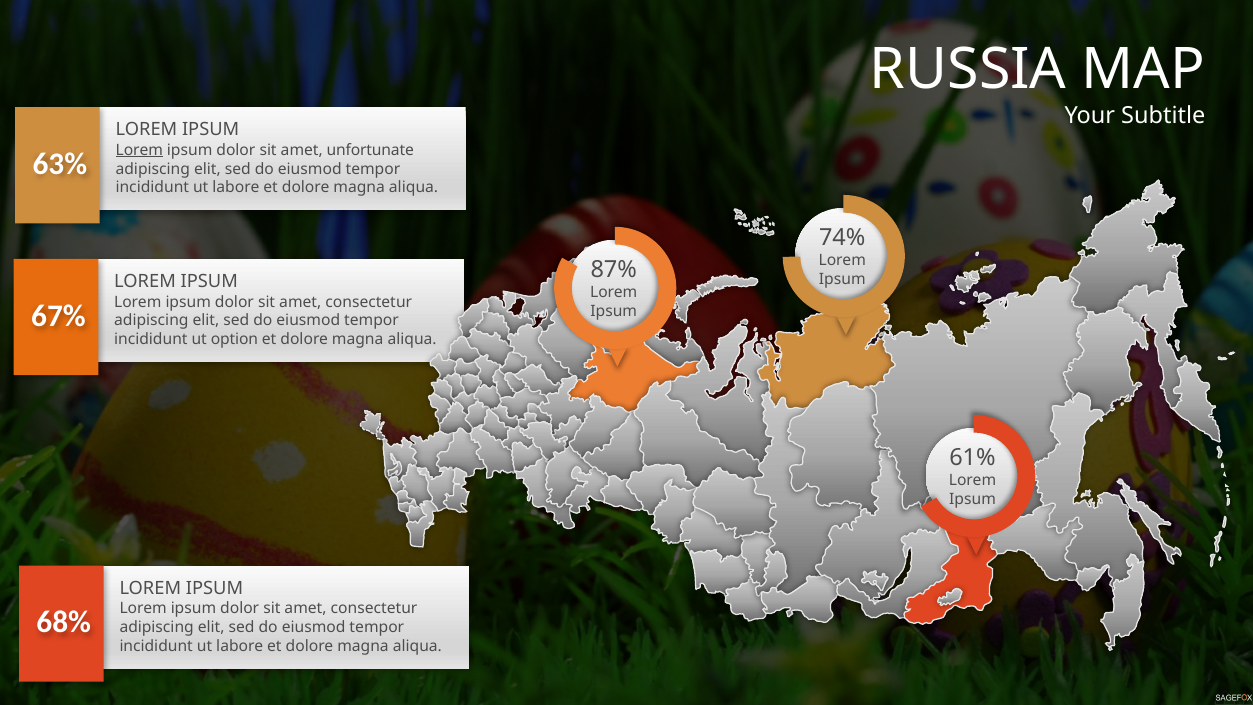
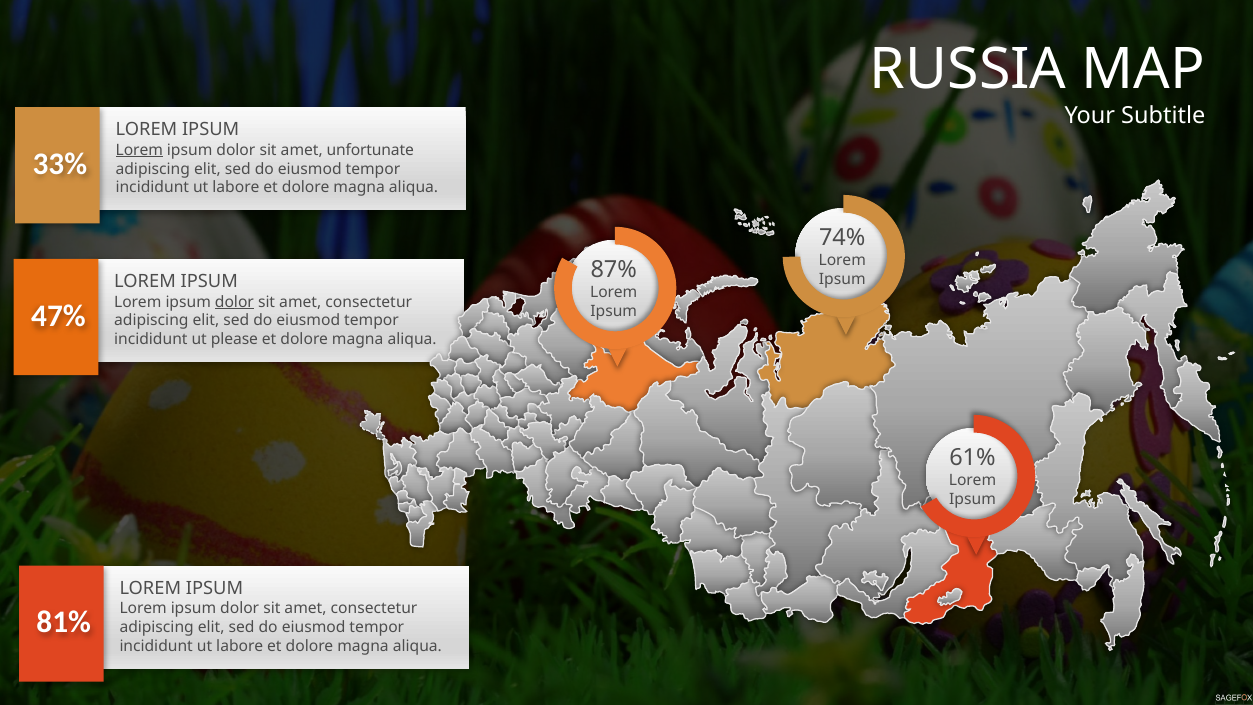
63%: 63% -> 33% (60, 164)
dolor underline: none -> present (234, 302)
67%: 67% -> 47% (58, 316)
option: option -> please (234, 339)
68%: 68% -> 81% (64, 622)
